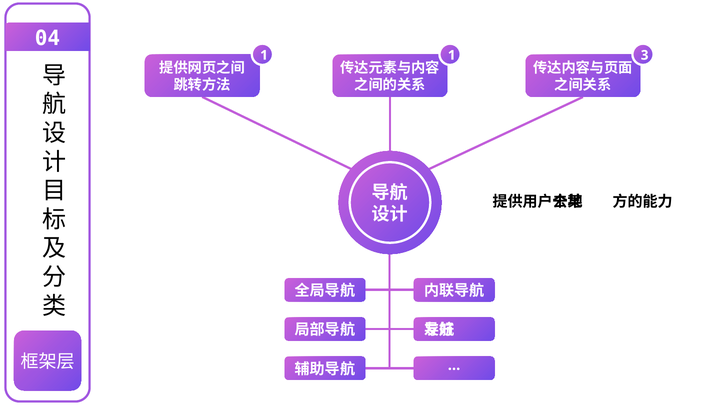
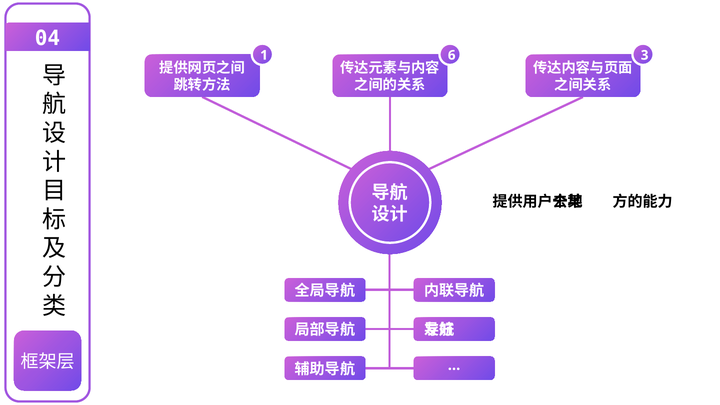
1 1: 1 -> 6 (452, 55)
